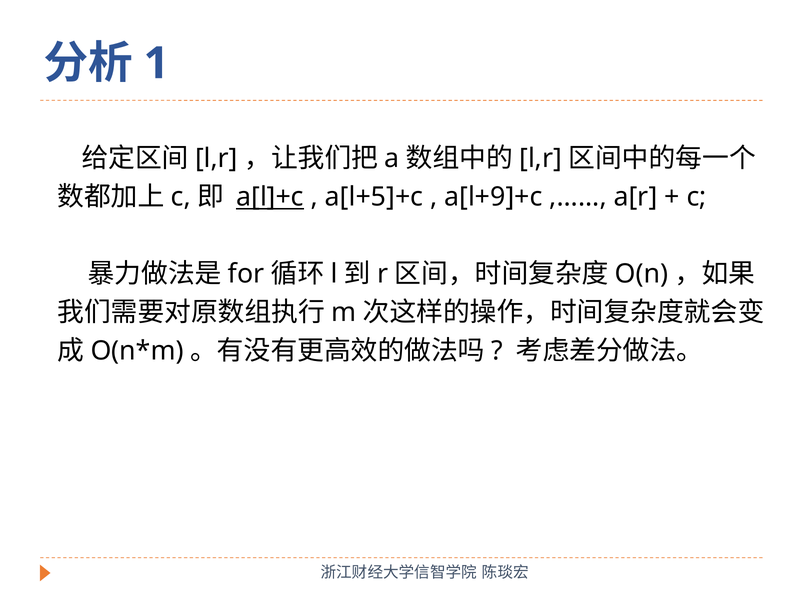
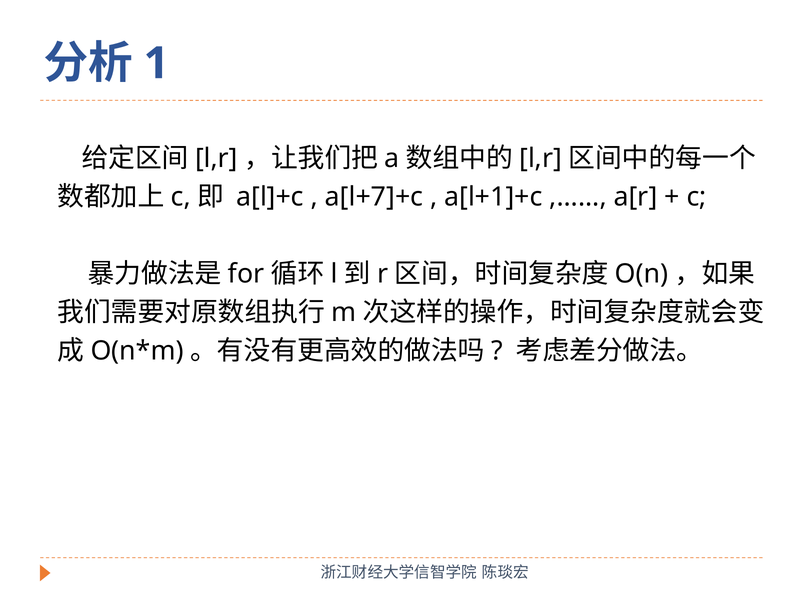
a[l]+c underline: present -> none (270, 197)
a[l+5]+c: a[l+5]+c -> a[l+7]+c (374, 197)
a[l+9]+c: a[l+9]+c -> a[l+1]+c (493, 197)
